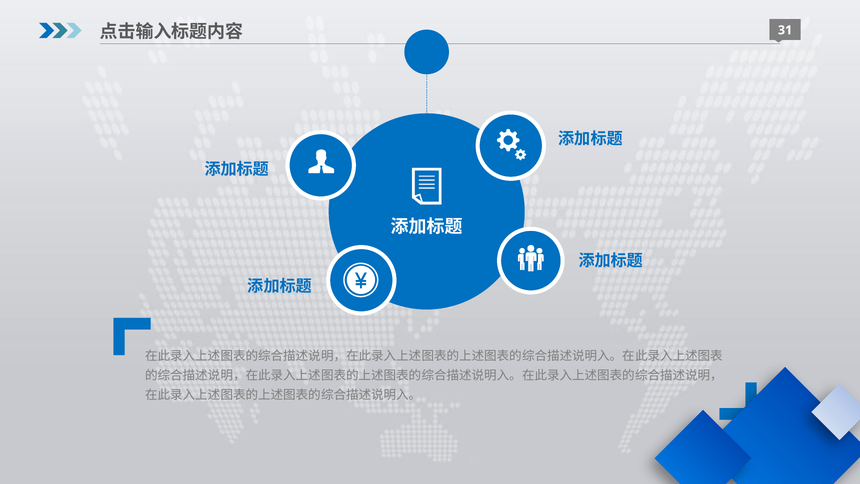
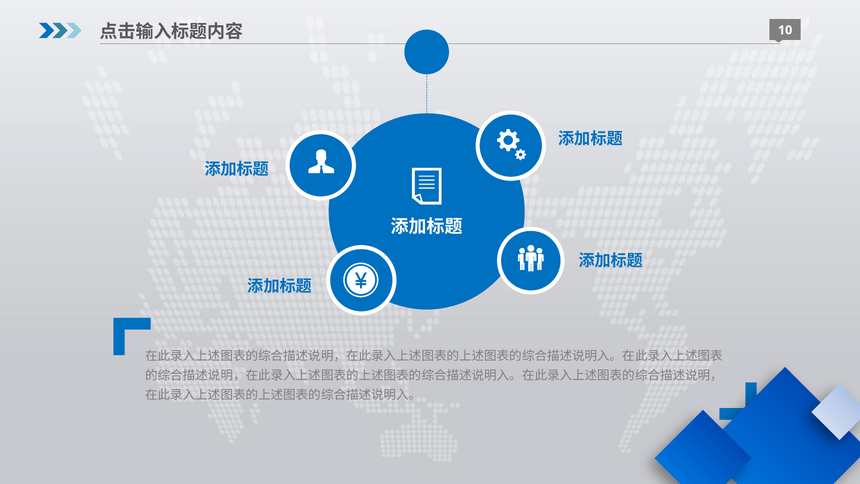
31: 31 -> 10 (785, 30)
